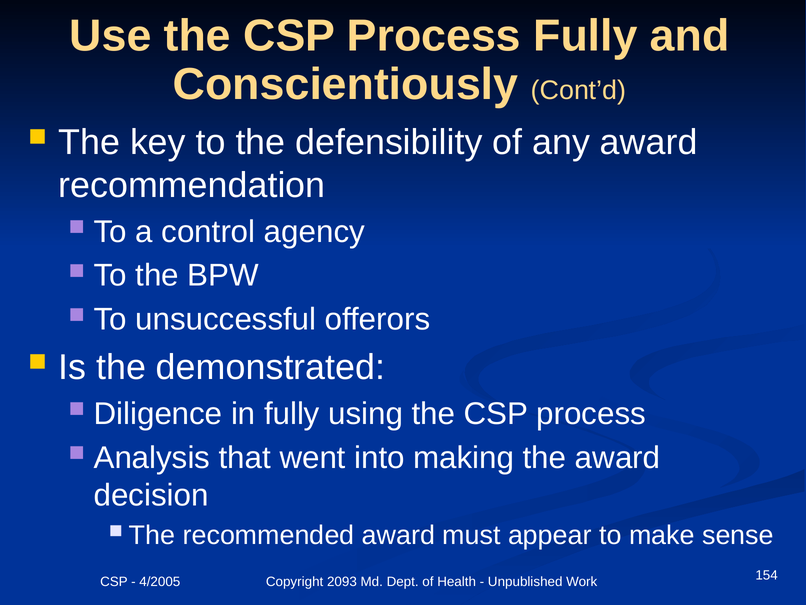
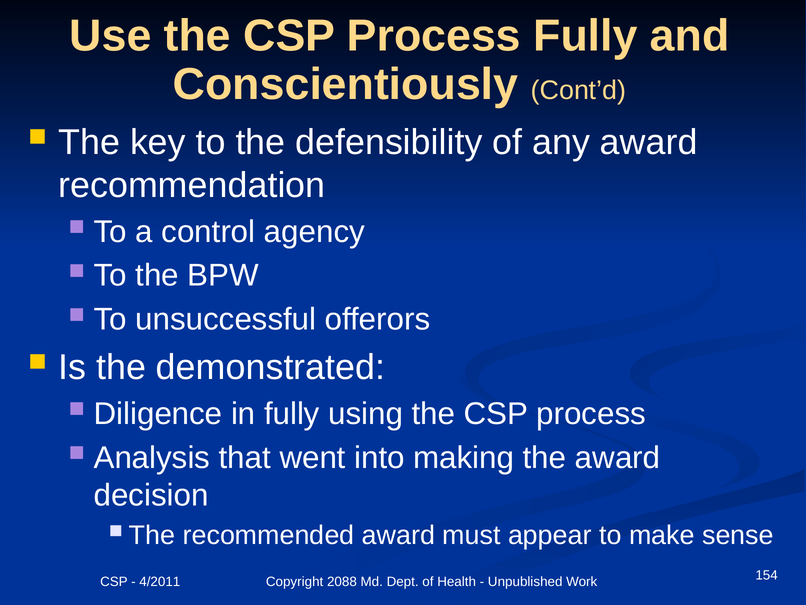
4/2005: 4/2005 -> 4/2011 (160, 582)
2093: 2093 -> 2088 (342, 582)
